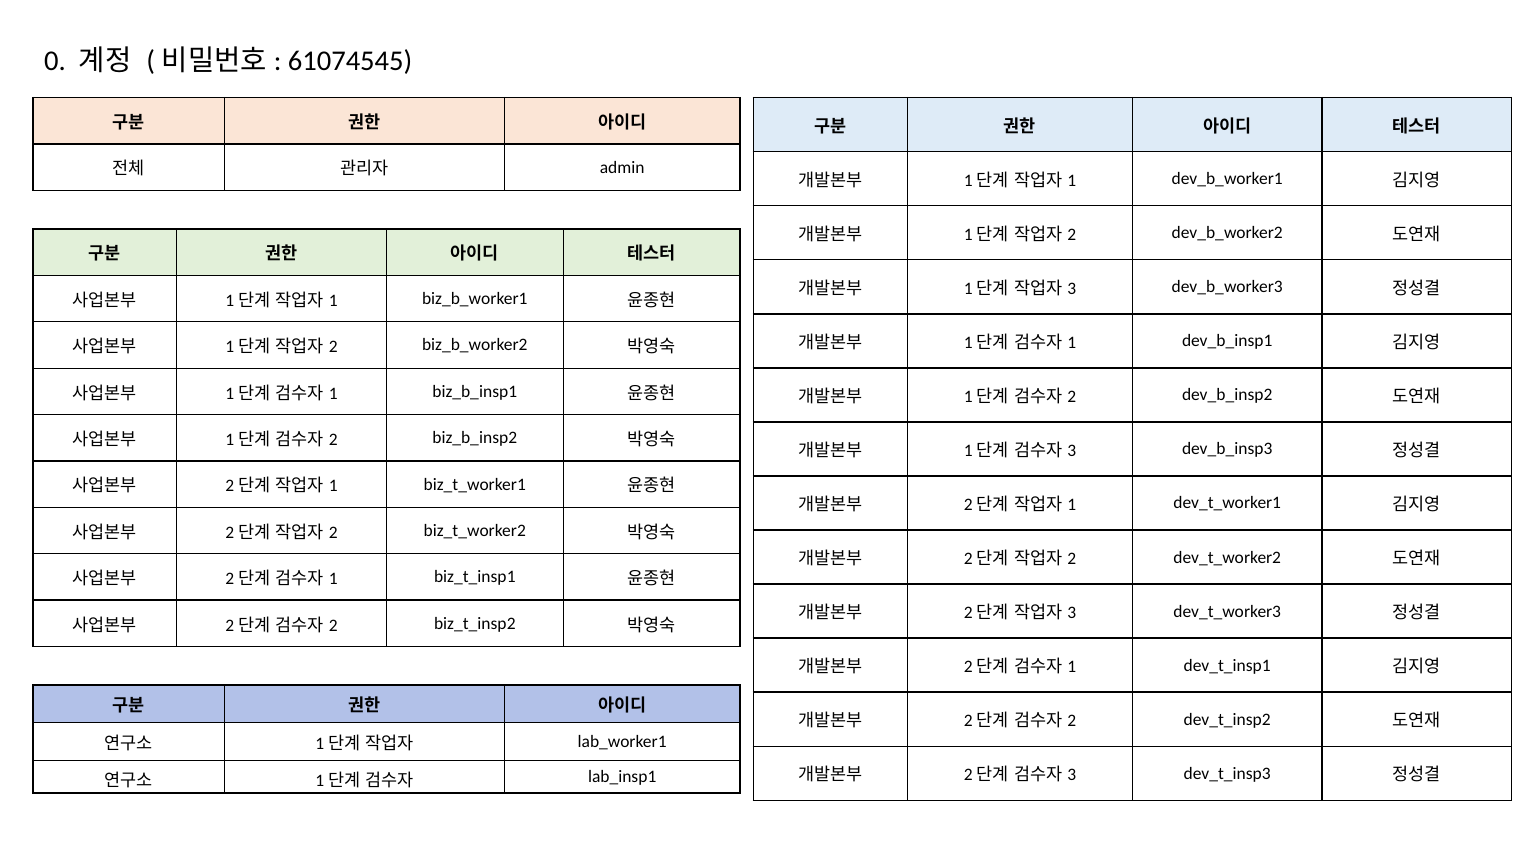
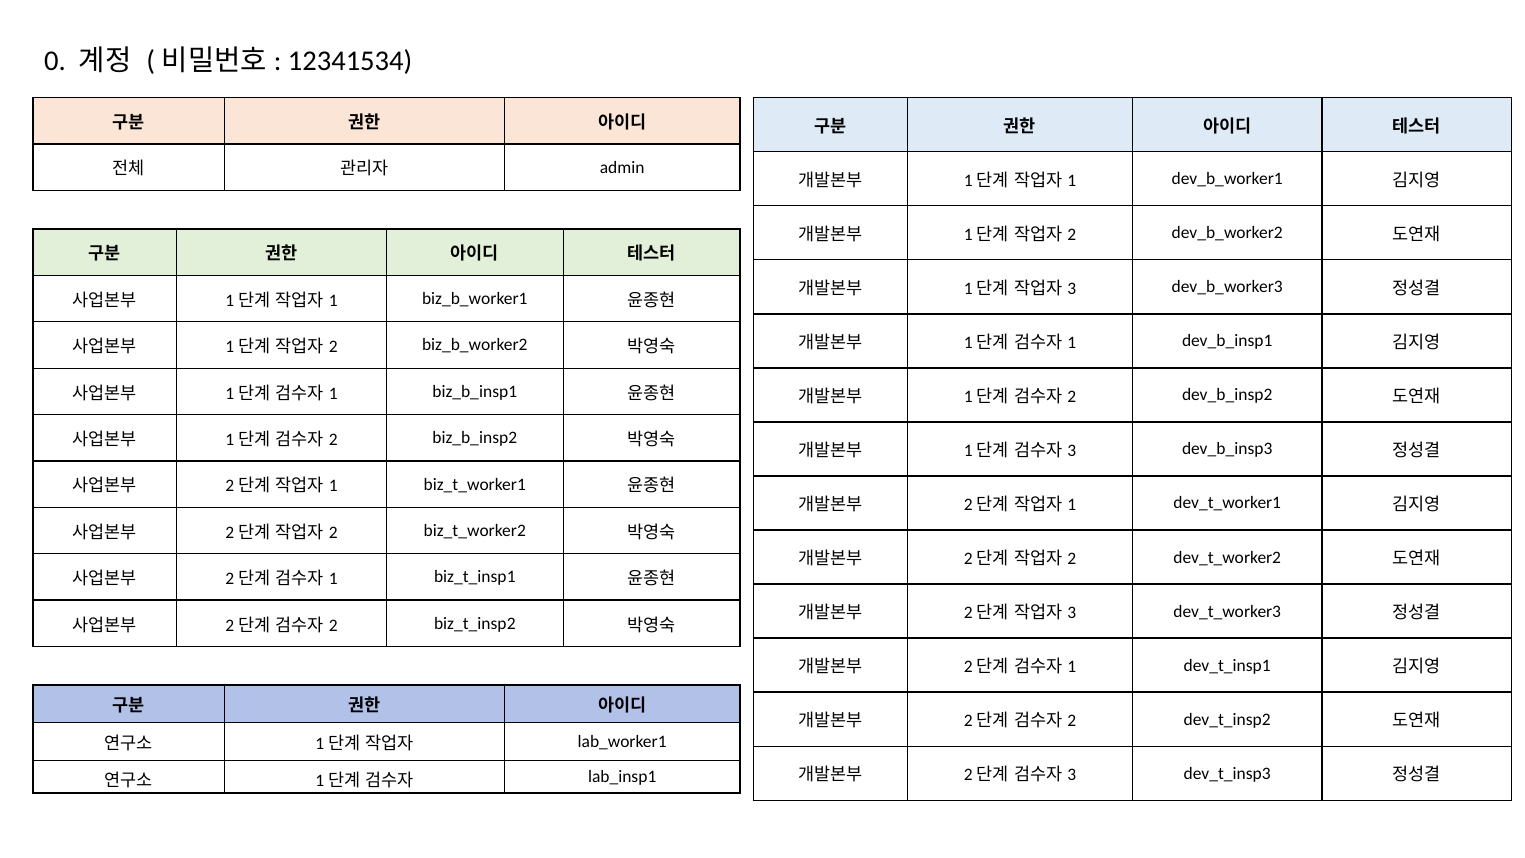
61074545: 61074545 -> 12341534 (350, 61)
